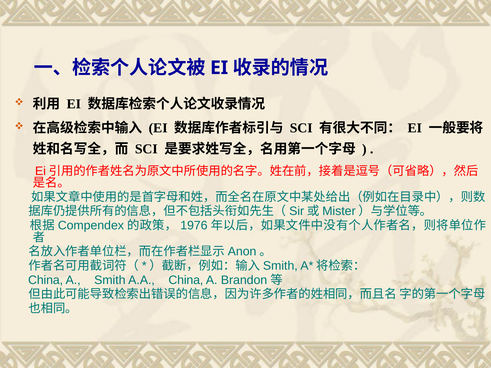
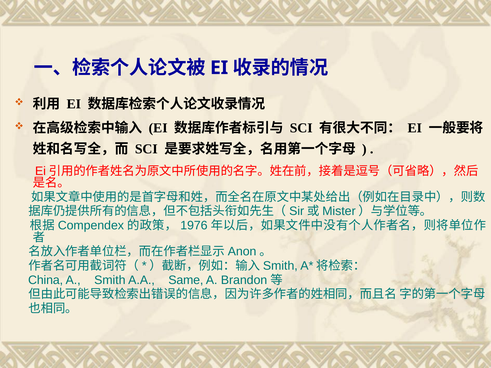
A.A China: China -> Same (186, 280)
